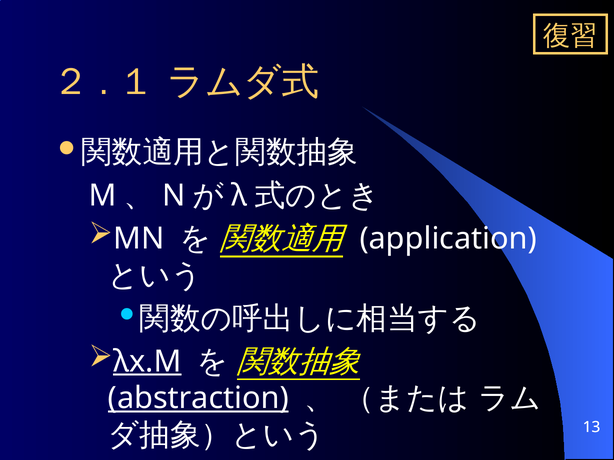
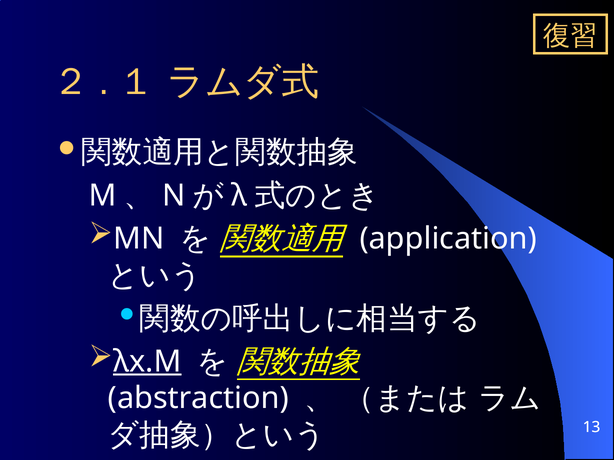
abstraction underline: present -> none (198, 399)
